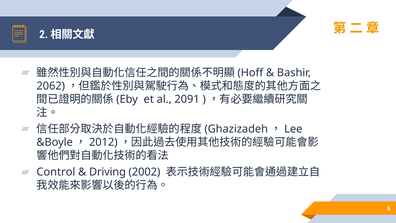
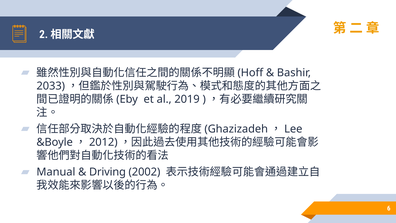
2062: 2062 -> 2033 (51, 86)
2091: 2091 -> 2019 (187, 99)
Control: Control -> Manual (56, 172)
